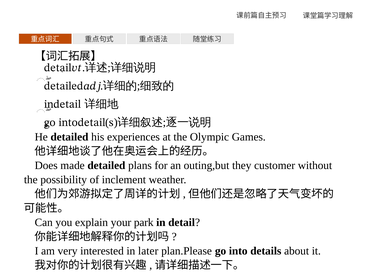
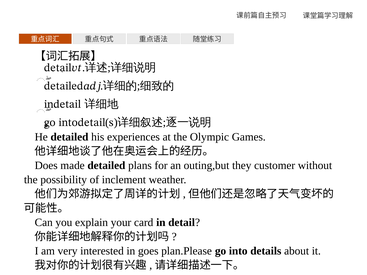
park: park -> card (144, 223)
later: later -> goes (148, 251)
